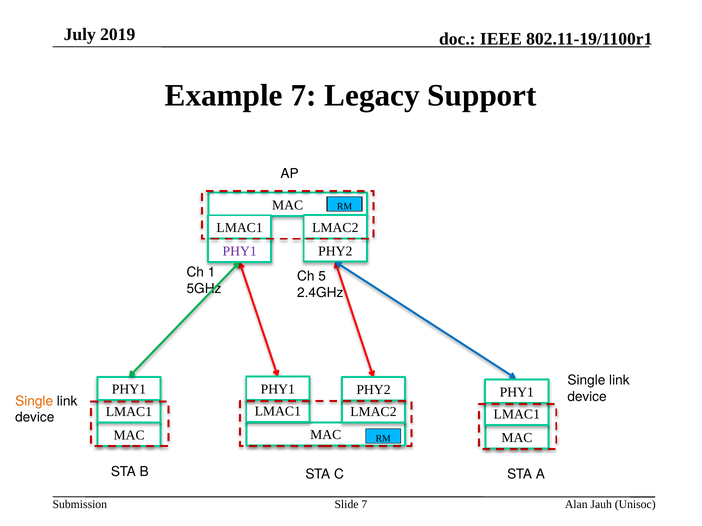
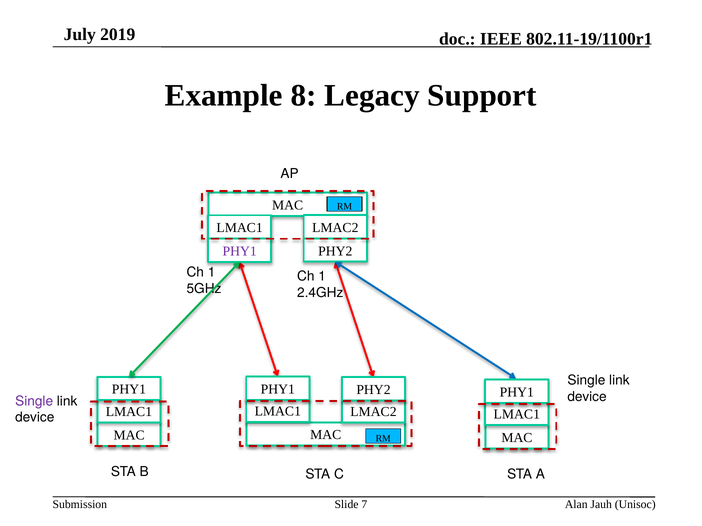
Example 7: 7 -> 8 (304, 96)
5: 5 -> 1 (322, 277)
Single colour: orange -> purple (34, 401)
